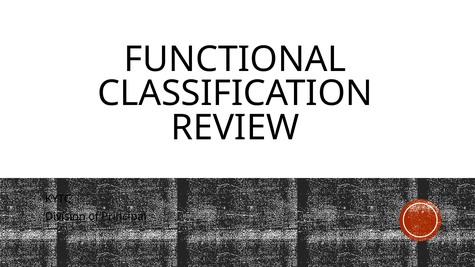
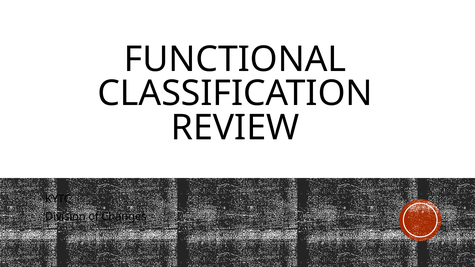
Principal: Principal -> Changes (124, 217)
